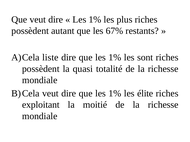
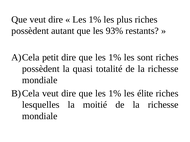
67%: 67% -> 93% (114, 31)
liste: liste -> petit (50, 58)
exploitant: exploitant -> lesquelles (41, 105)
